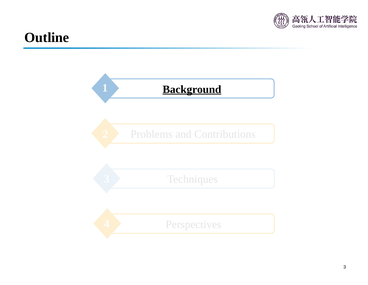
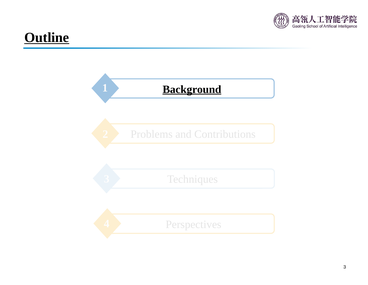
Outline underline: none -> present (47, 37)
